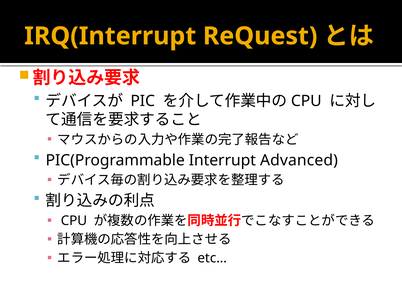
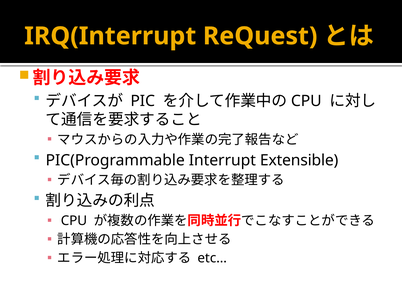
Advanced: Advanced -> Extensible (299, 160)
